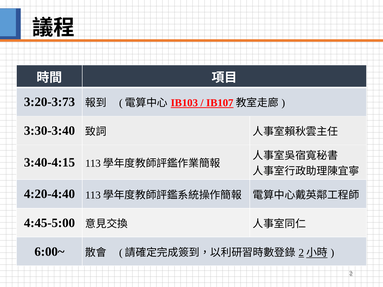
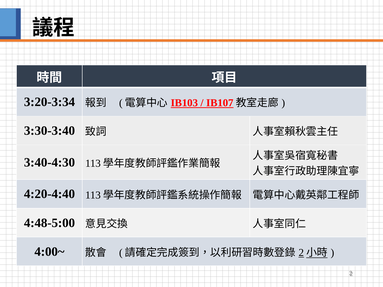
3:20-3:73: 3:20-3:73 -> 3:20-3:34 (49, 102)
3:40-4:15: 3:40-4:15 -> 3:40-4:30 (49, 162)
4:45-5:00: 4:45-5:00 -> 4:48-5:00 (49, 223)
6:00~: 6:00~ -> 4:00~ (49, 252)
